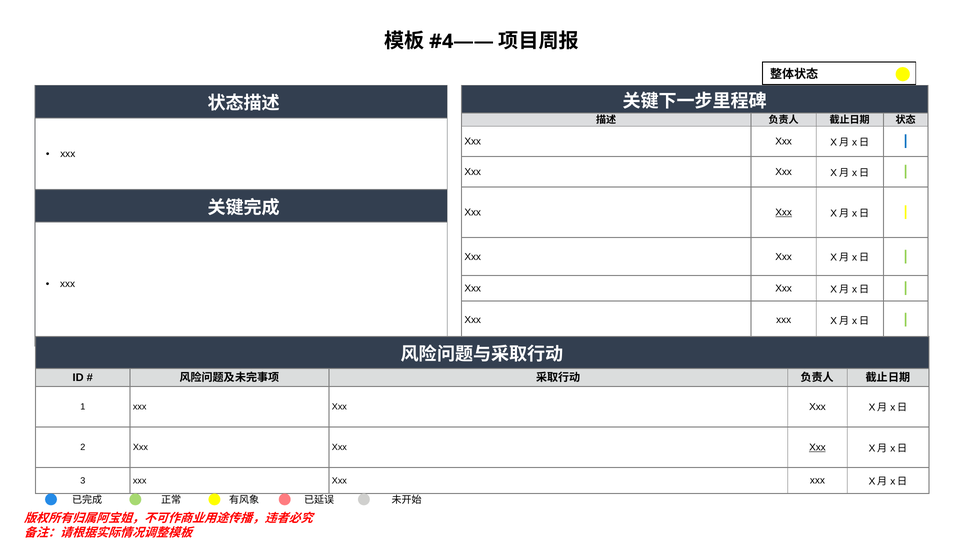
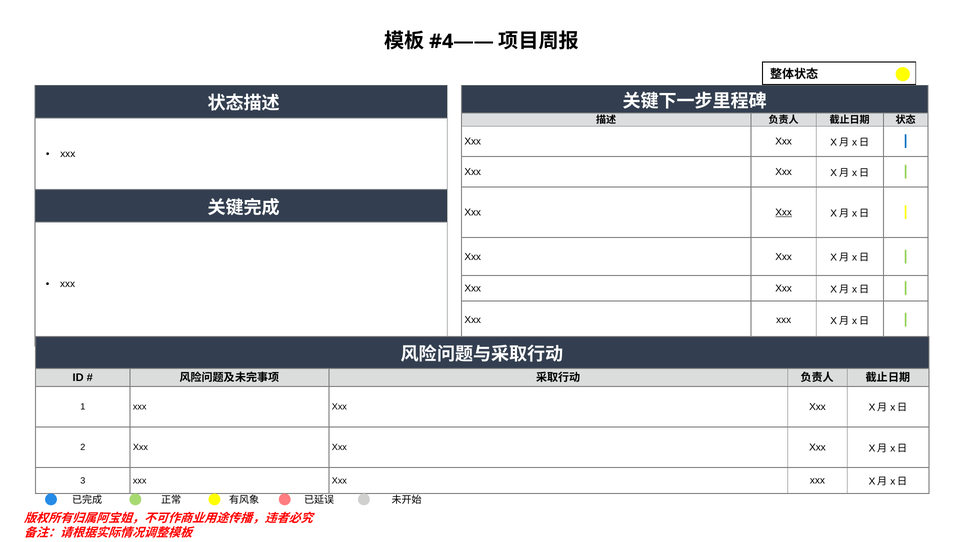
Xxx underline: present -> none (817, 447)
